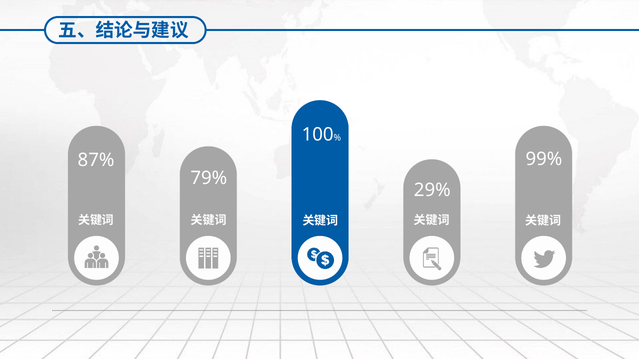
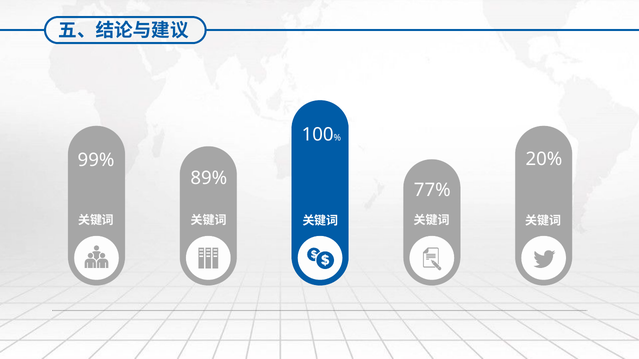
99%: 99% -> 20% (544, 159)
87%: 87% -> 99% (96, 160)
79%: 79% -> 89% (209, 178)
29%: 29% -> 77% (432, 190)
